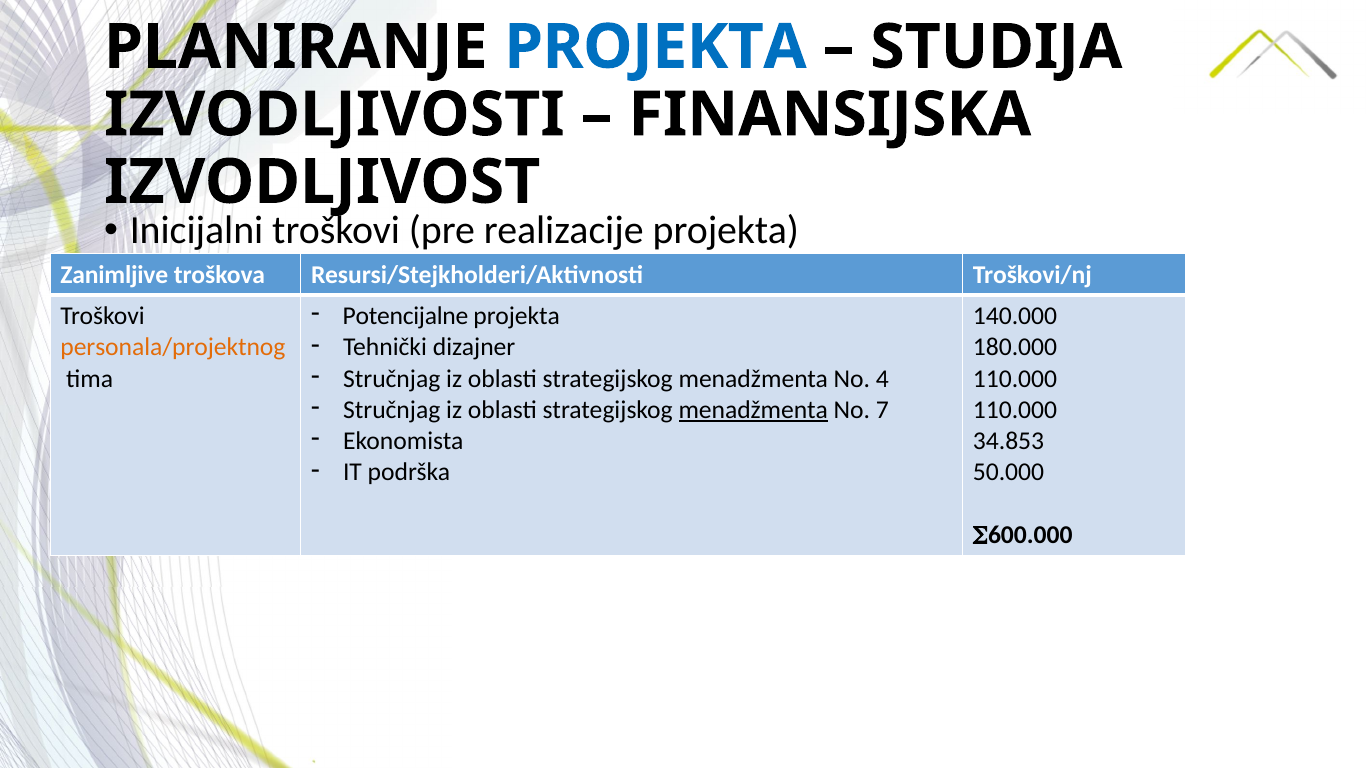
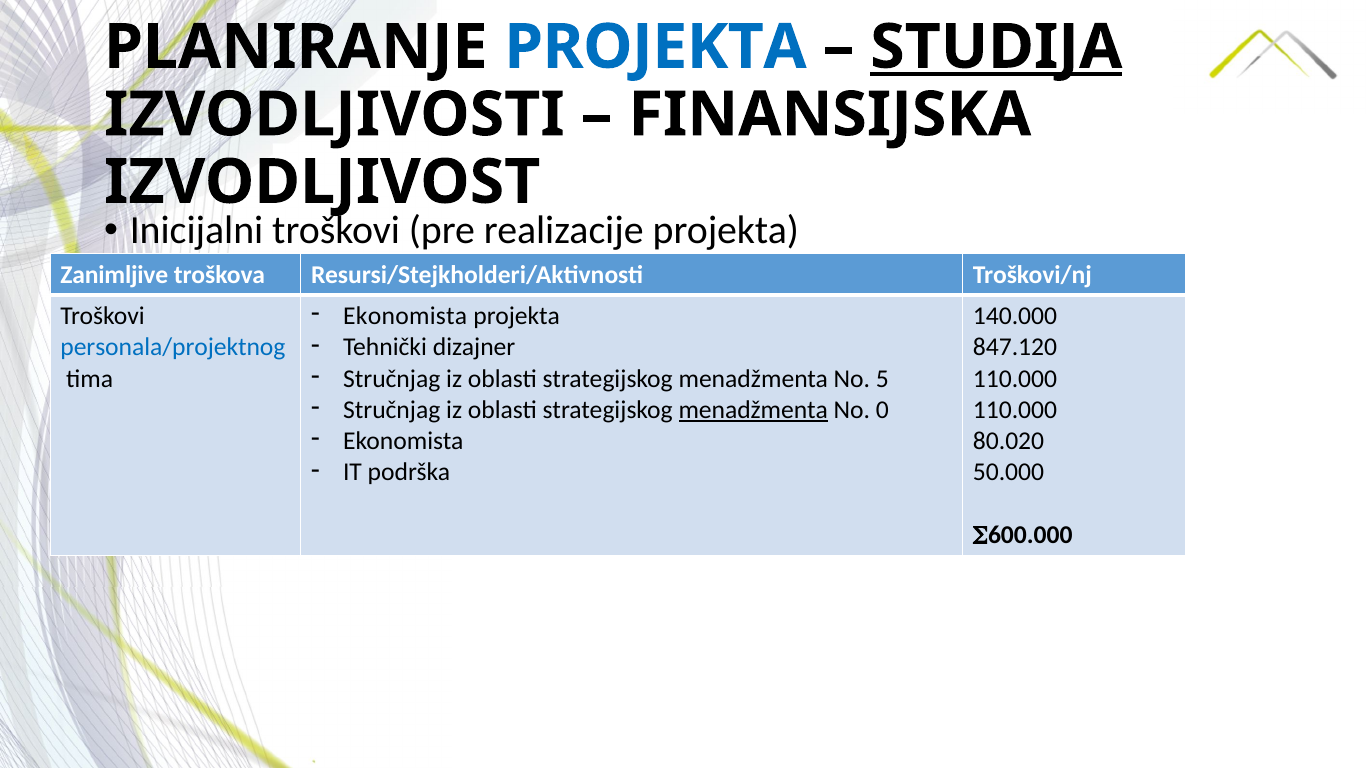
STUDIJA underline: none -> present (996, 47)
Potencijalne: Potencijalne -> Ekonomista (405, 316)
personala/projektnog colour: orange -> blue (173, 348)
180.000: 180.000 -> 847.120 (1015, 348)
4: 4 -> 5 (882, 379)
7: 7 -> 0 (882, 410)
34.853: 34.853 -> 80.020 (1009, 441)
